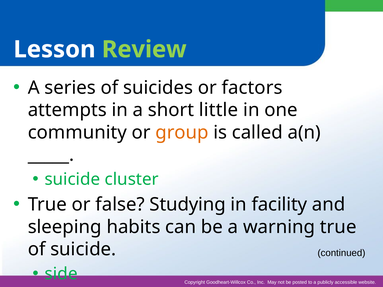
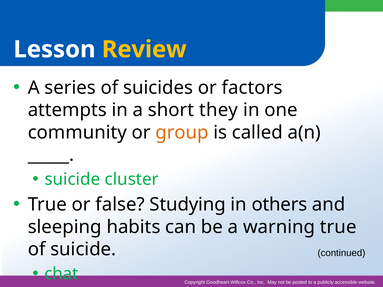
Review colour: light green -> yellow (144, 49)
little: little -> they (219, 110)
facility: facility -> others (279, 205)
side: side -> chat (61, 274)
